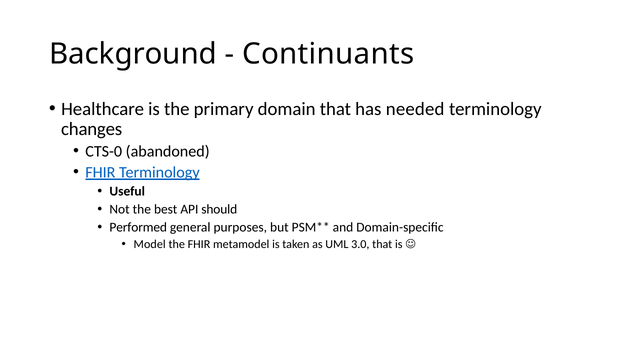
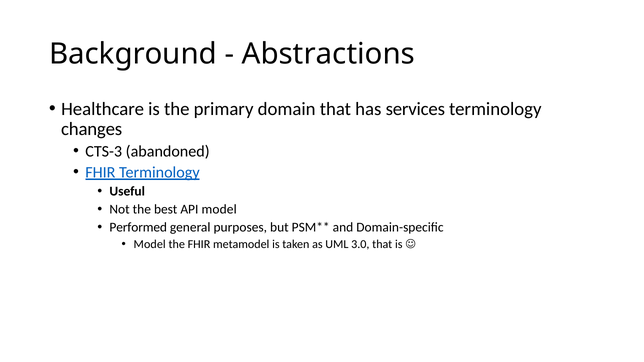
Continuants: Continuants -> Abstractions (328, 54)
needed: needed -> services (415, 109)
CTS-0: CTS-0 -> CTS-3 (104, 151)
API should: should -> model (219, 210)
